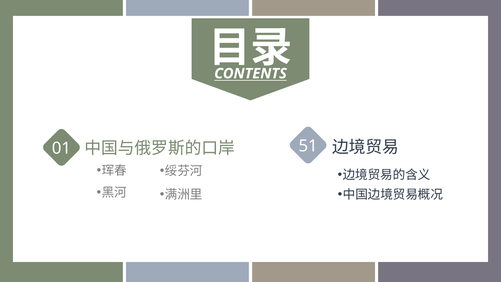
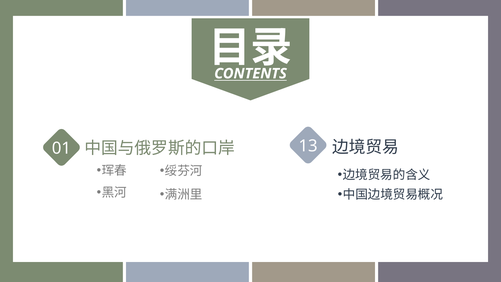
51: 51 -> 13 (308, 146)
